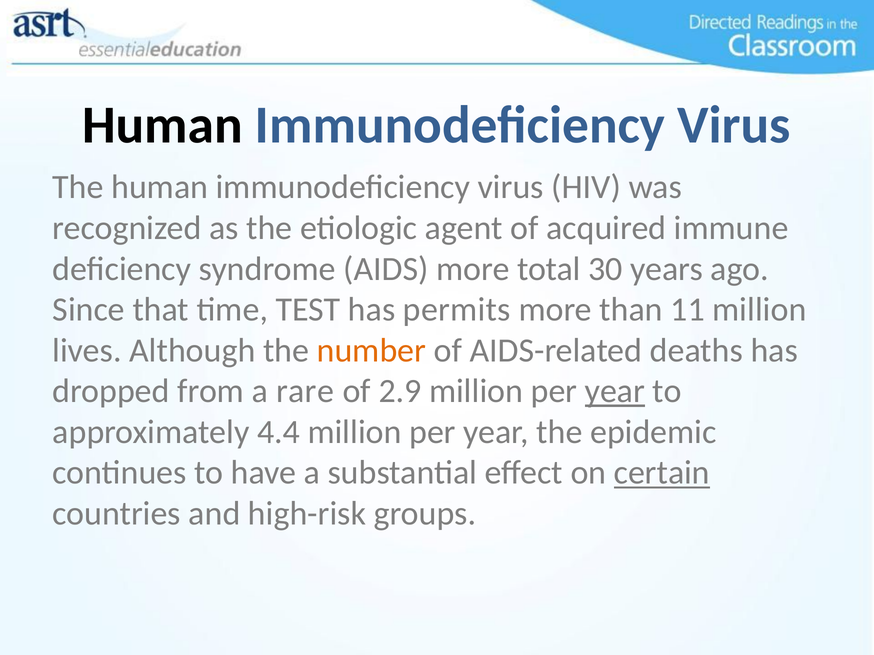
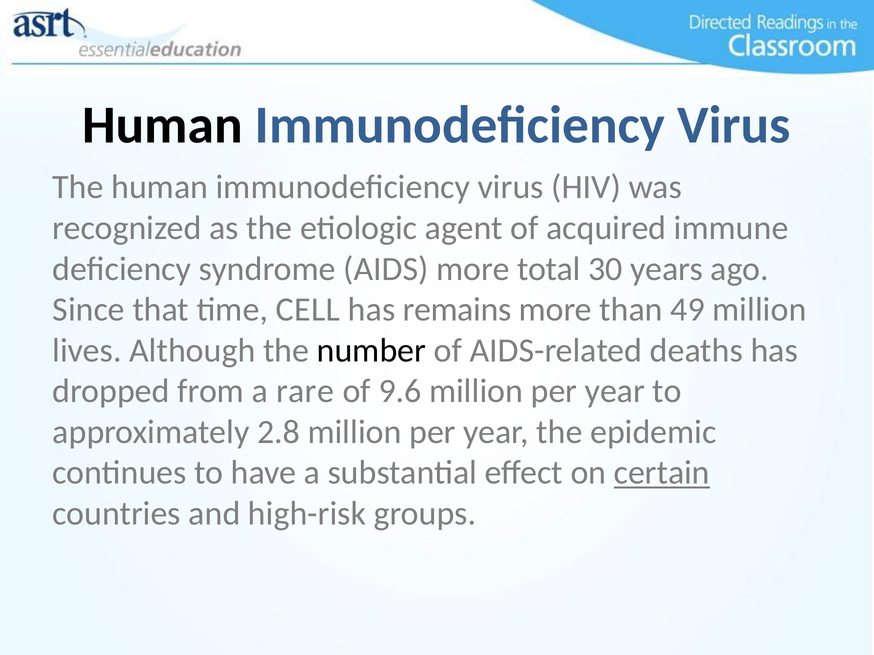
TEST: TEST -> CELL (308, 310)
permits: permits -> remains (457, 310)
11: 11 -> 49 (688, 310)
number colour: orange -> black (371, 351)
2.9: 2.9 -> 9.6 (400, 391)
year underline: present -> none (615, 391)
4.4: 4.4 -> 2.8 (279, 432)
